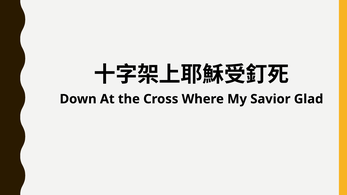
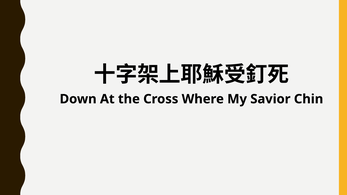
Glad: Glad -> Chin (309, 99)
